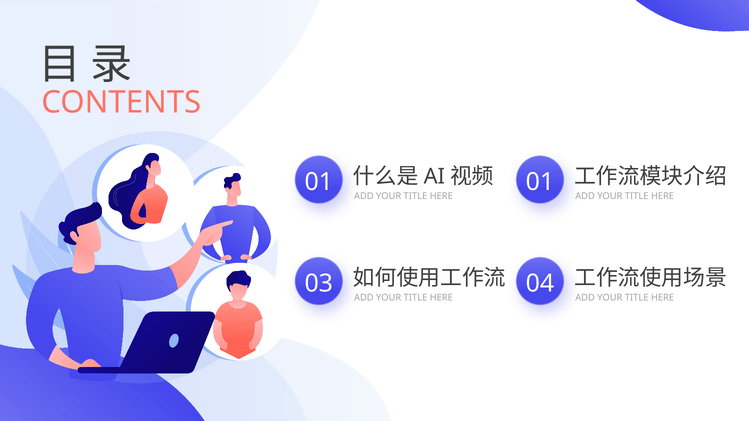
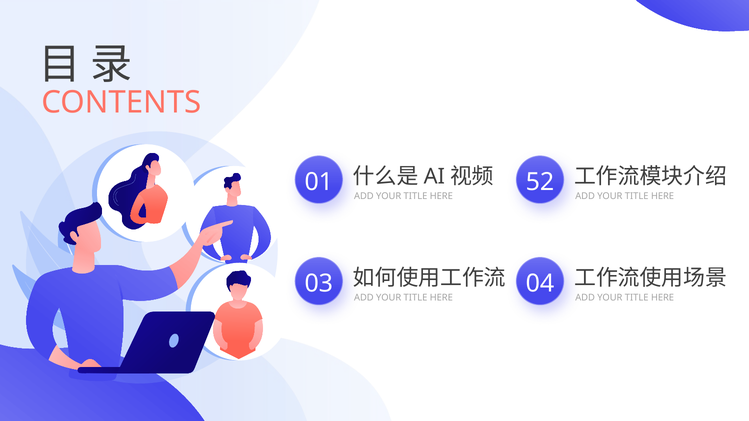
HERE 01: 01 -> 52 (540, 182)
